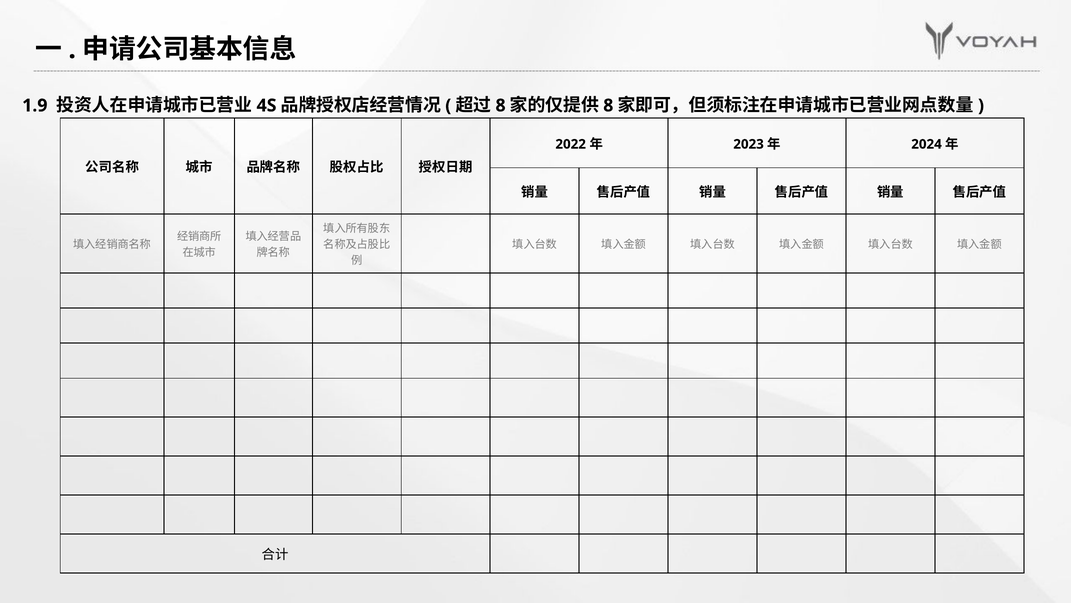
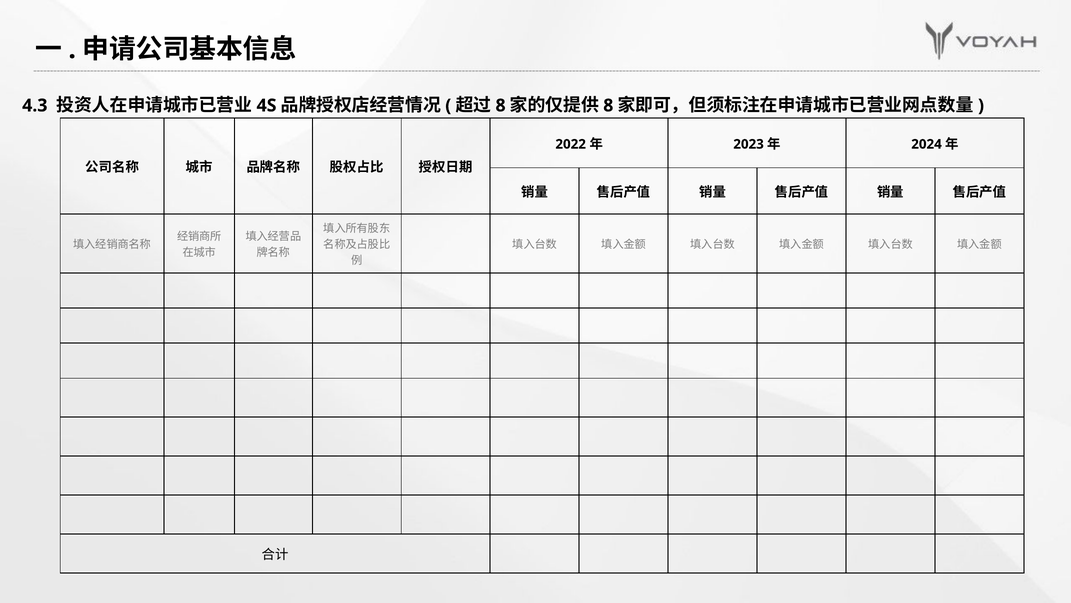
1.9: 1.9 -> 4.3 (35, 105)
